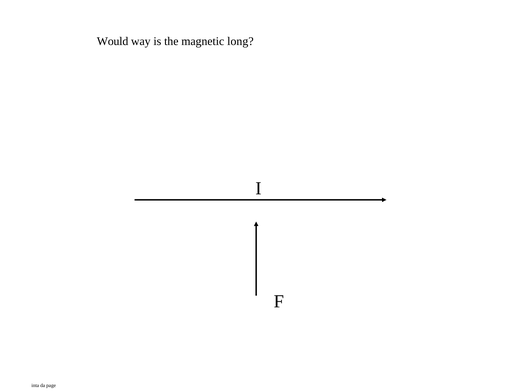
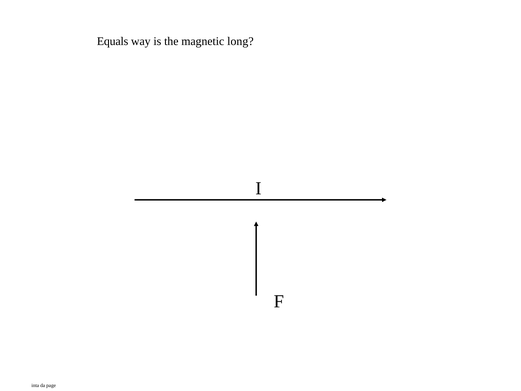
Would: Would -> Equals (113, 41)
